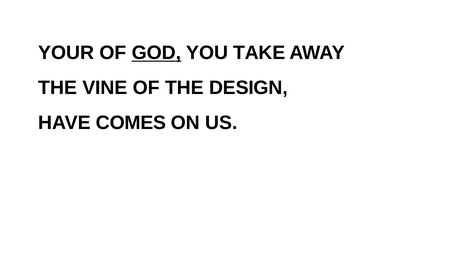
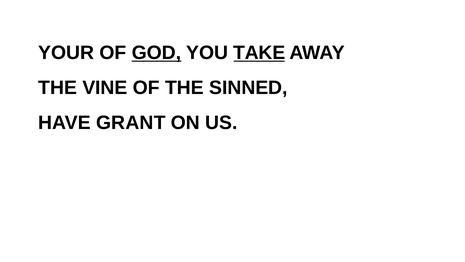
TAKE underline: none -> present (259, 53)
DESIGN: DESIGN -> SINNED (248, 88)
COMES: COMES -> GRANT (131, 122)
